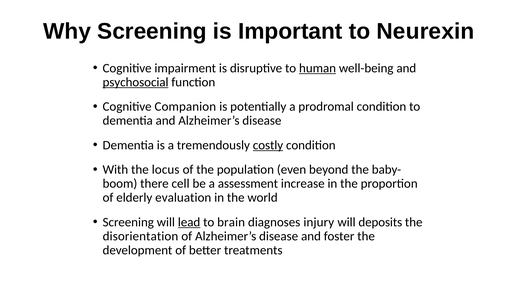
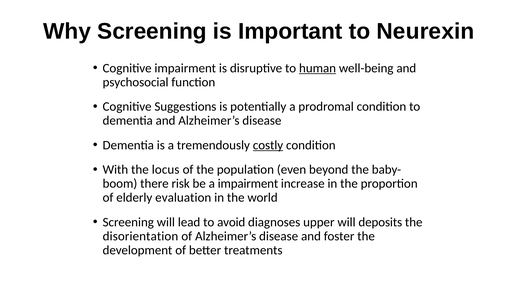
psychosocial underline: present -> none (136, 82)
Companion: Companion -> Suggestions (185, 107)
cell: cell -> risk (181, 184)
a assessment: assessment -> impairment (248, 184)
lead underline: present -> none (189, 222)
brain: brain -> avoid (231, 222)
injury: injury -> upper (319, 222)
